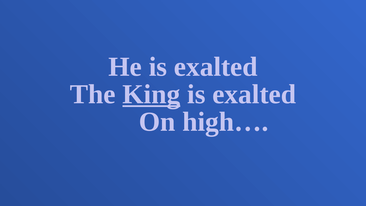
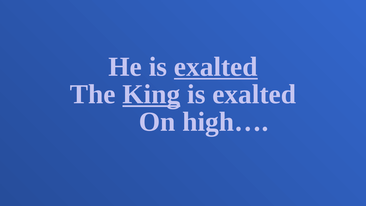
exalted underline: none -> present (216, 67)
